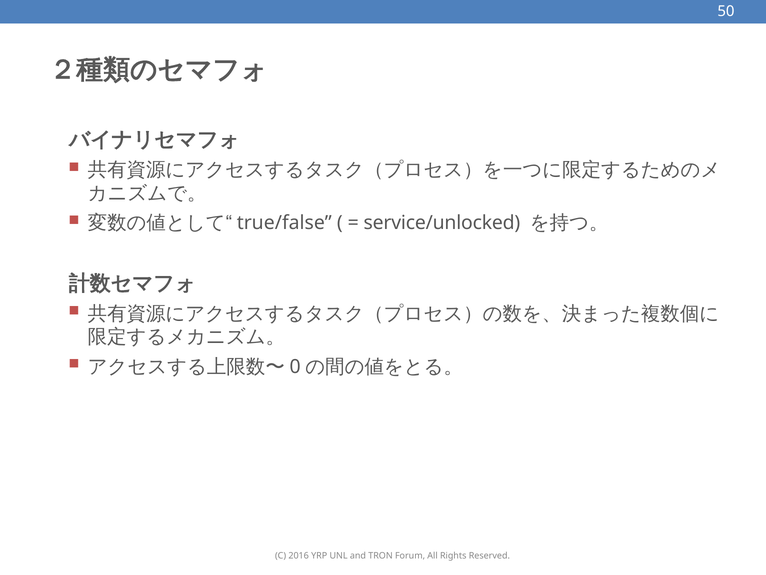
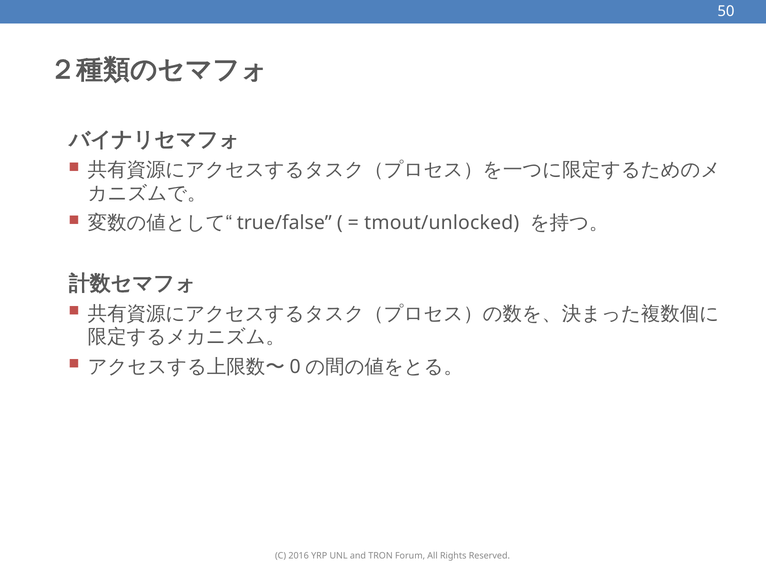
service/unlocked: service/unlocked -> tmout/unlocked (442, 223)
